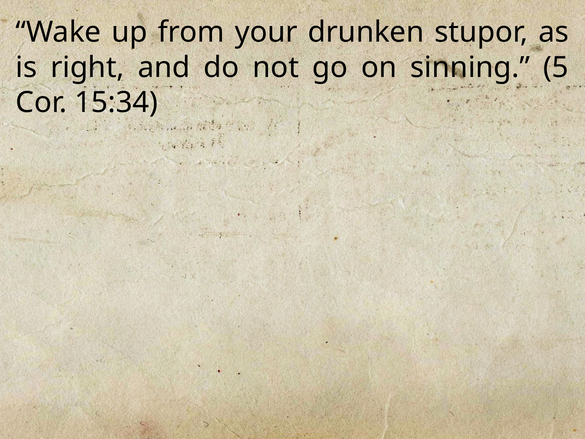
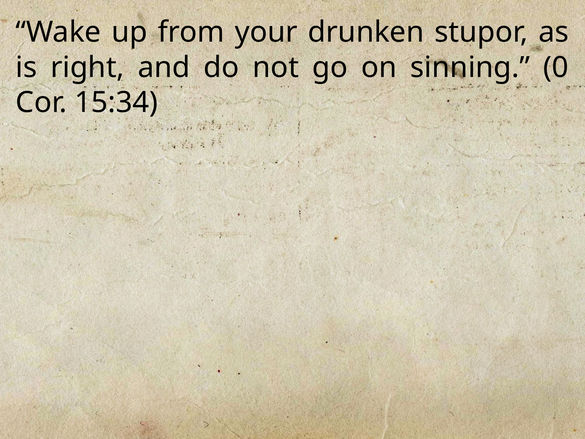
5: 5 -> 0 (556, 67)
